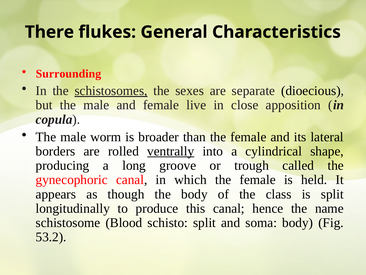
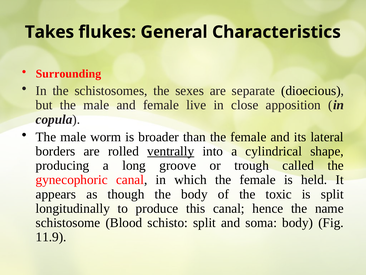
There: There -> Takes (49, 32)
schistosomes underline: present -> none (111, 91)
class: class -> toxic (279, 194)
53.2: 53.2 -> 11.9 (51, 237)
